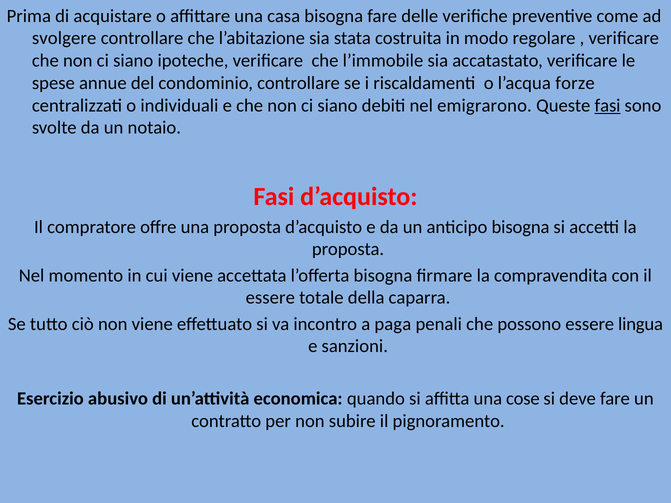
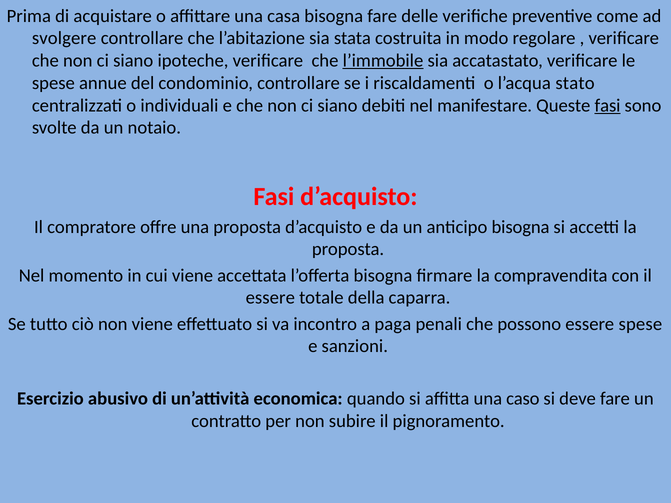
l’immobile underline: none -> present (383, 61)
forze: forze -> stato (575, 83)
emigrarono: emigrarono -> manifestare (485, 105)
essere lingua: lingua -> spese (640, 324)
cose: cose -> caso (523, 399)
